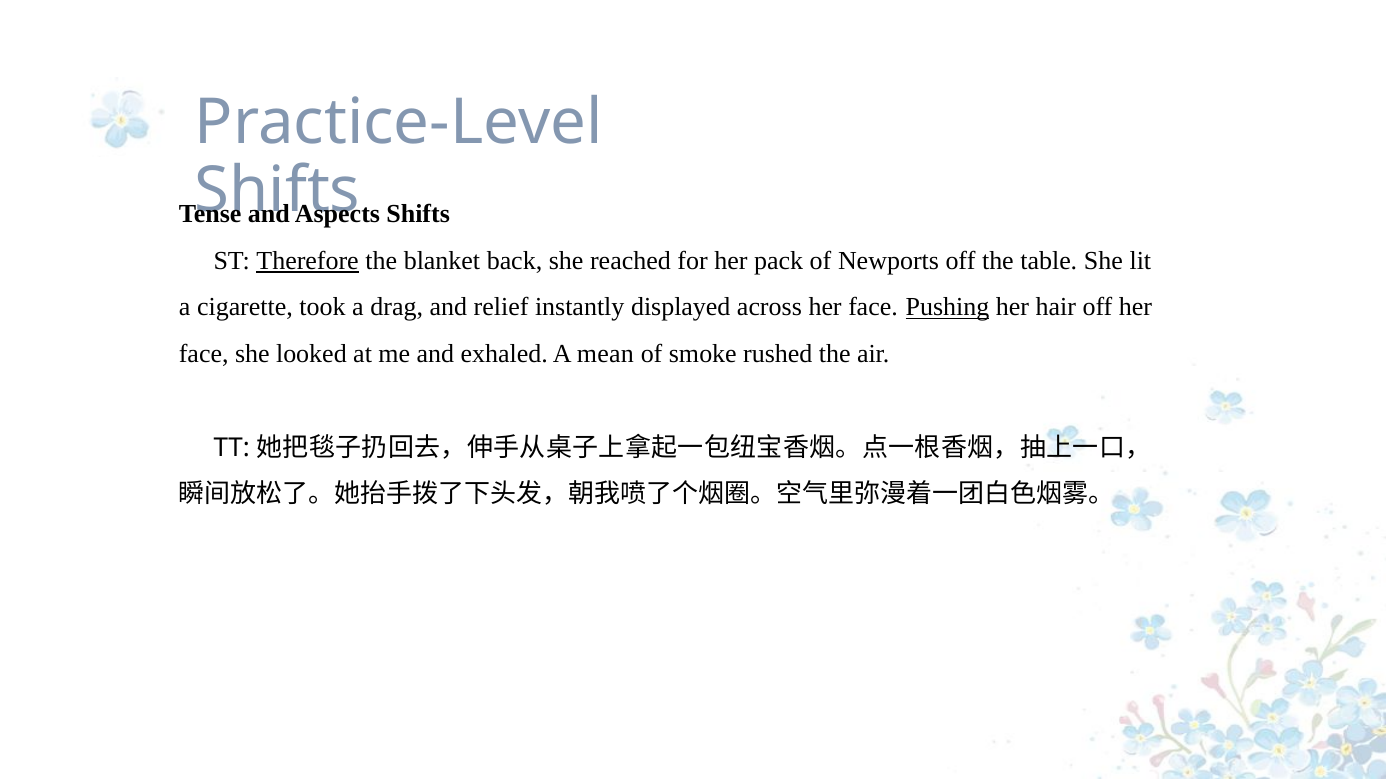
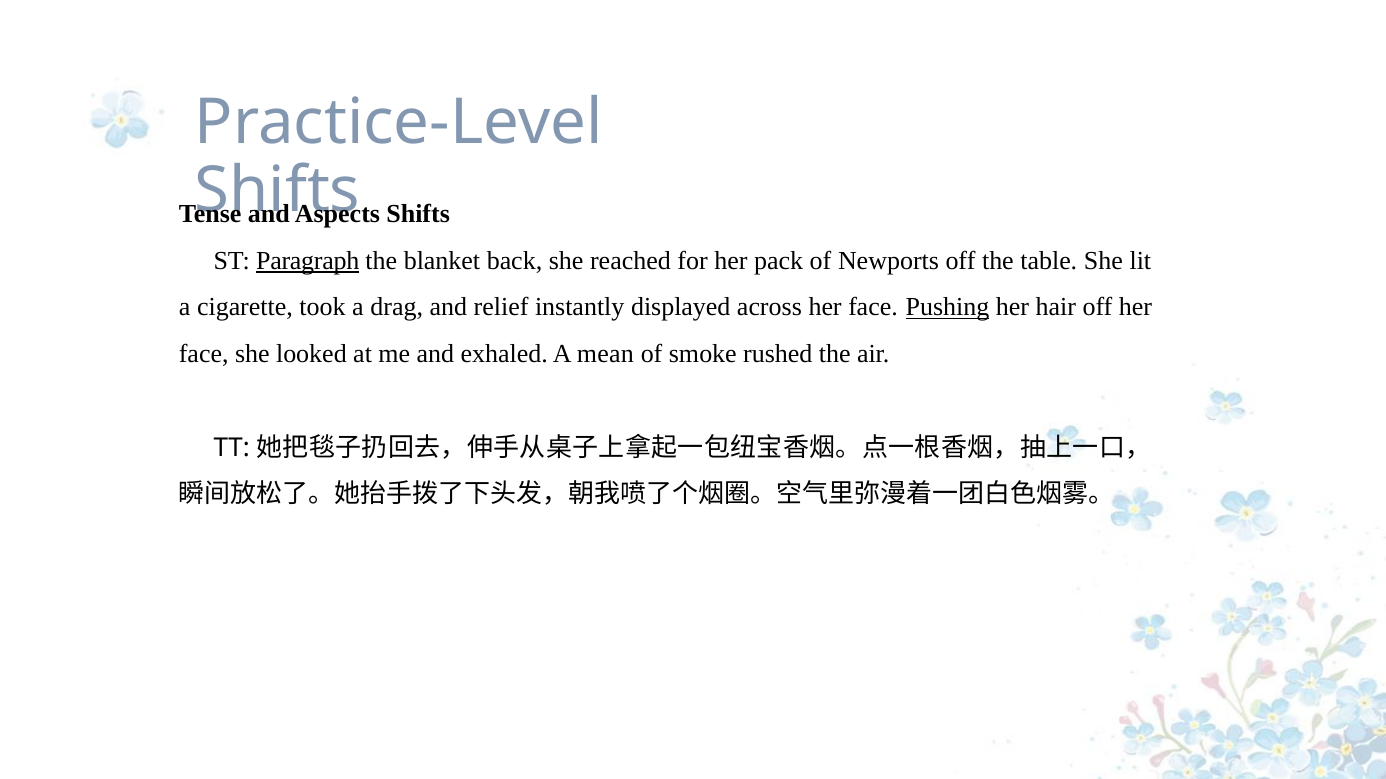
Therefore: Therefore -> Paragraph (308, 261)
